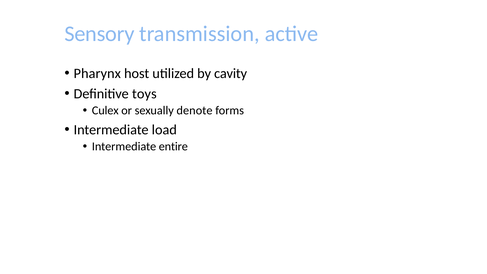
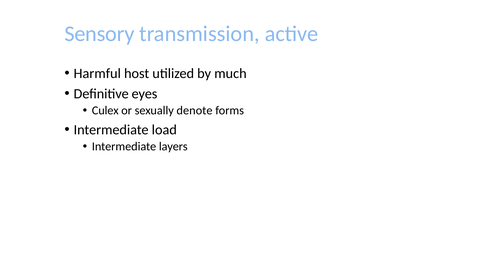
Pharynx: Pharynx -> Harmful (97, 73)
cavity: cavity -> much (230, 73)
toys: toys -> eyes (144, 94)
entire: entire -> layers (173, 147)
